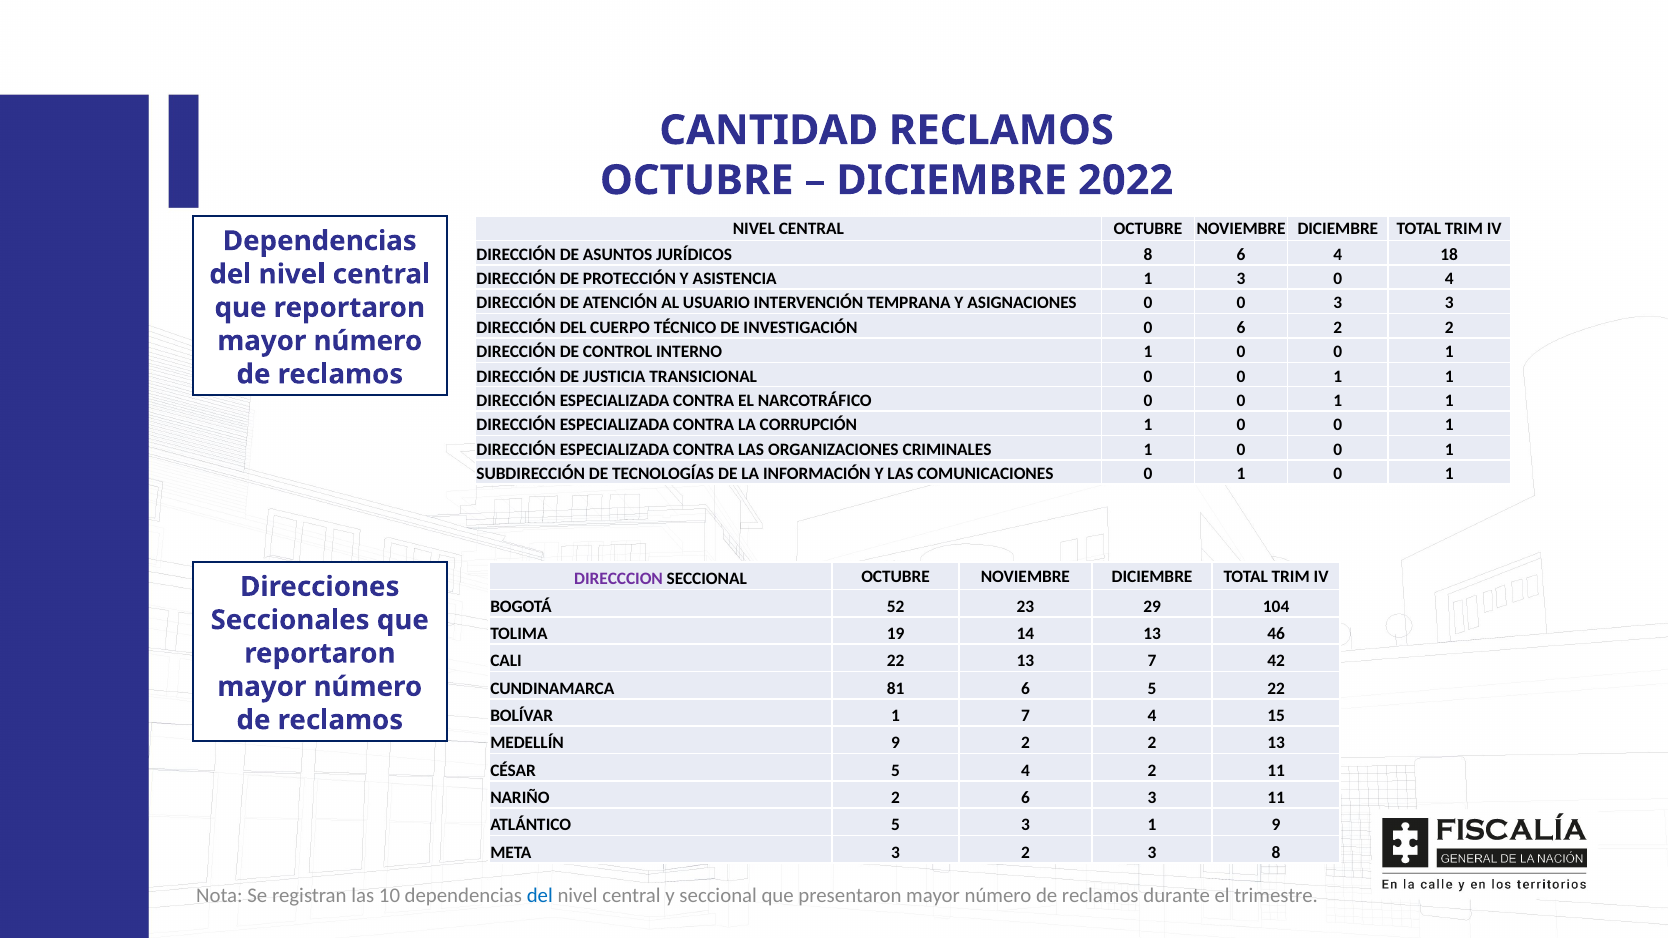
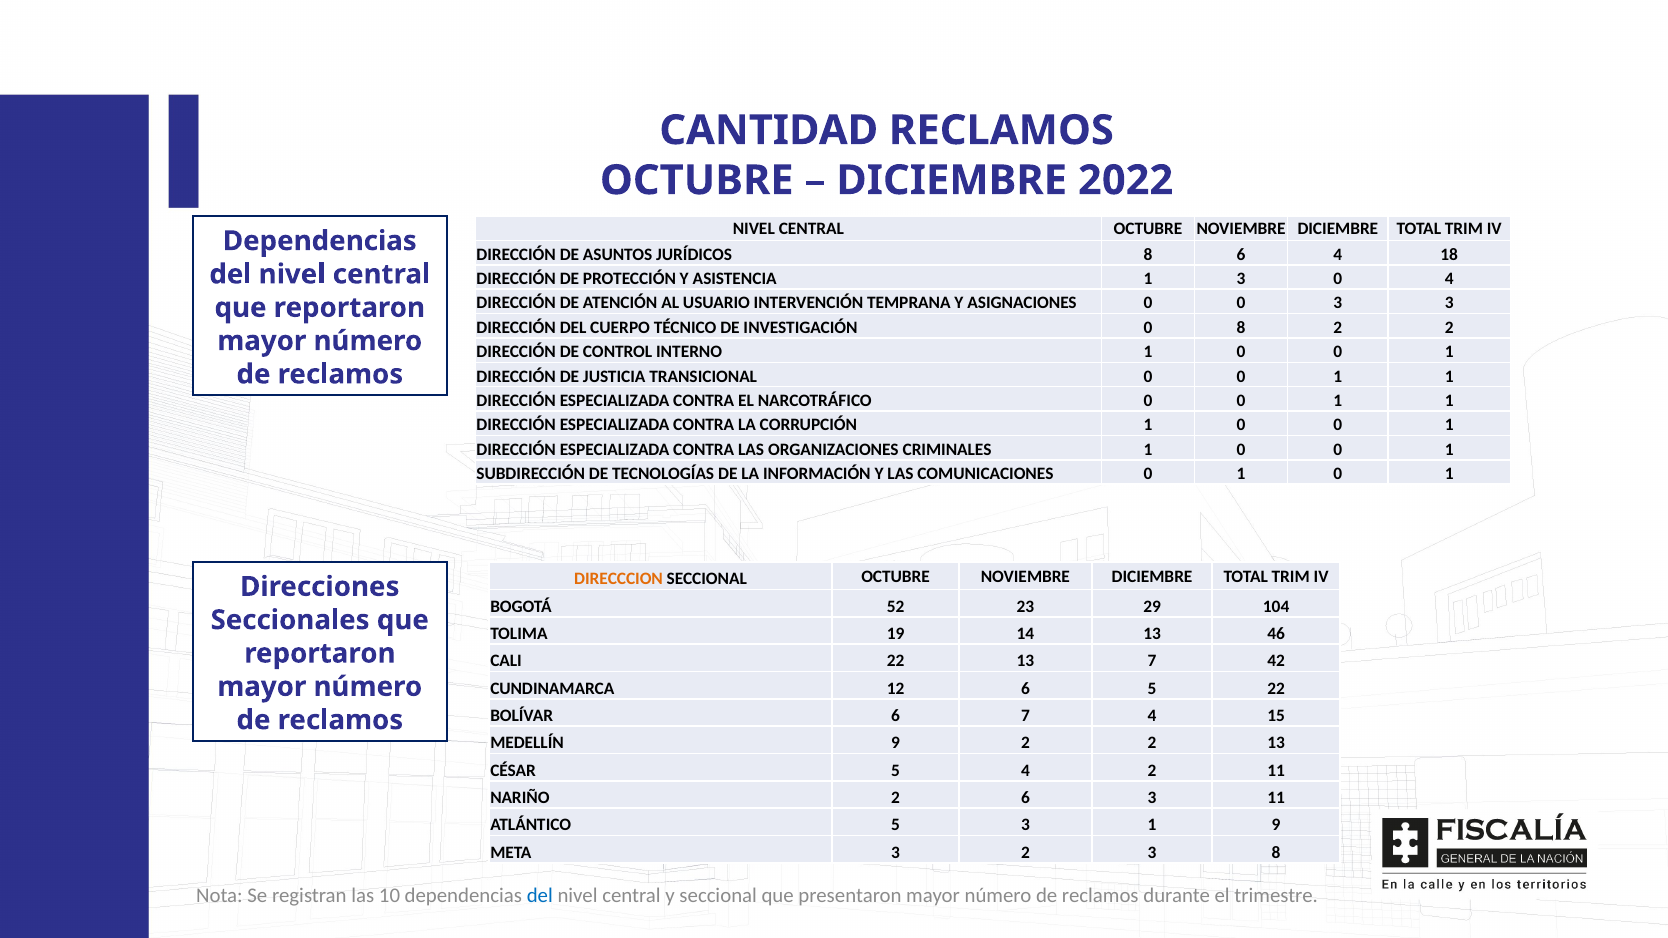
0 6: 6 -> 8 (1241, 328)
DIRECCCION colour: purple -> orange (619, 579)
81: 81 -> 12 (896, 689)
BOLÍVAR 1: 1 -> 6 (896, 716)
